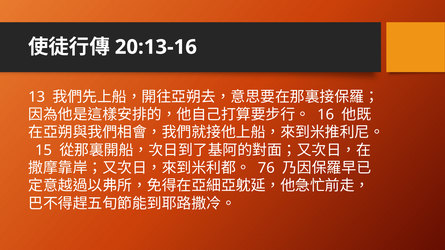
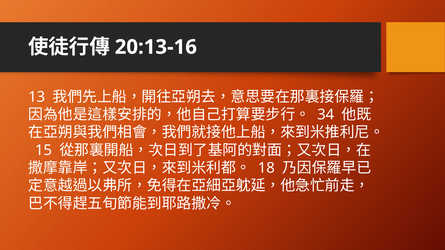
16: 16 -> 34 (326, 115)
76: 76 -> 18 (266, 168)
